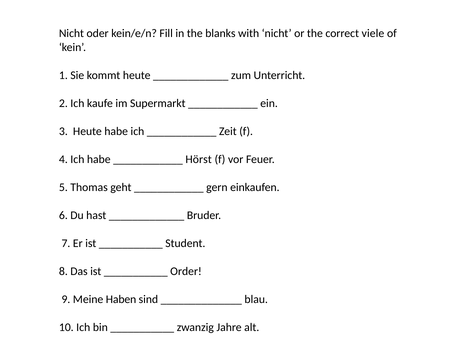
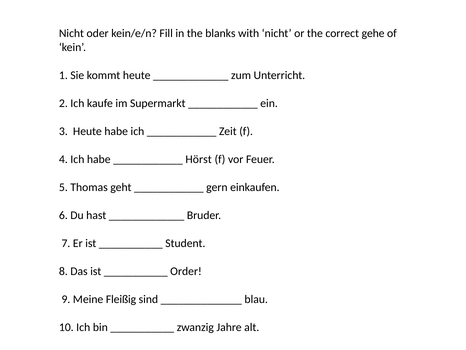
viele: viele -> gehe (373, 33)
Haben: Haben -> Fleißig (121, 299)
